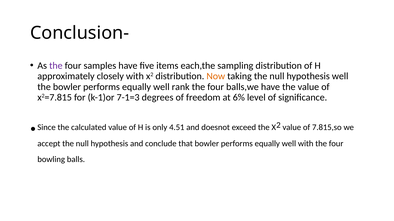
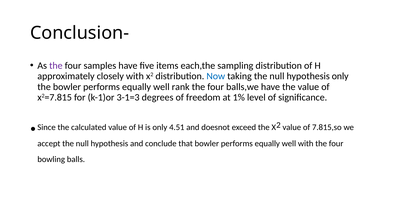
Now colour: orange -> blue (216, 76)
hypothesis well: well -> only (340, 76)
7-1=3: 7-1=3 -> 3-1=3 (128, 98)
6%: 6% -> 1% (239, 98)
